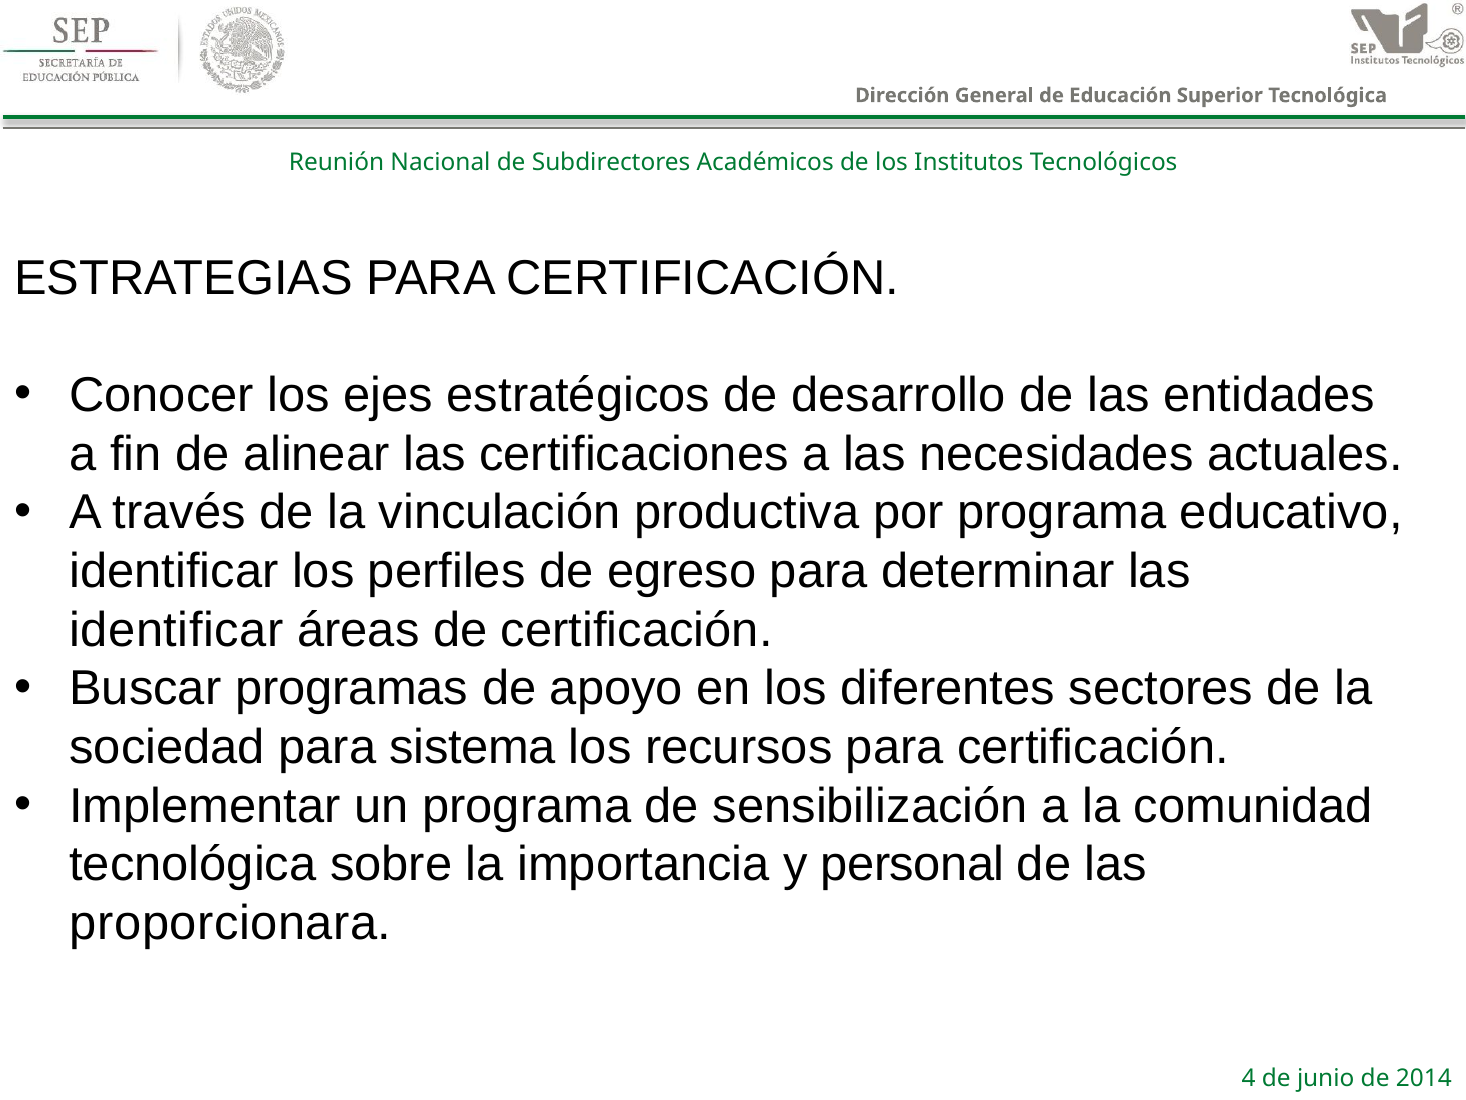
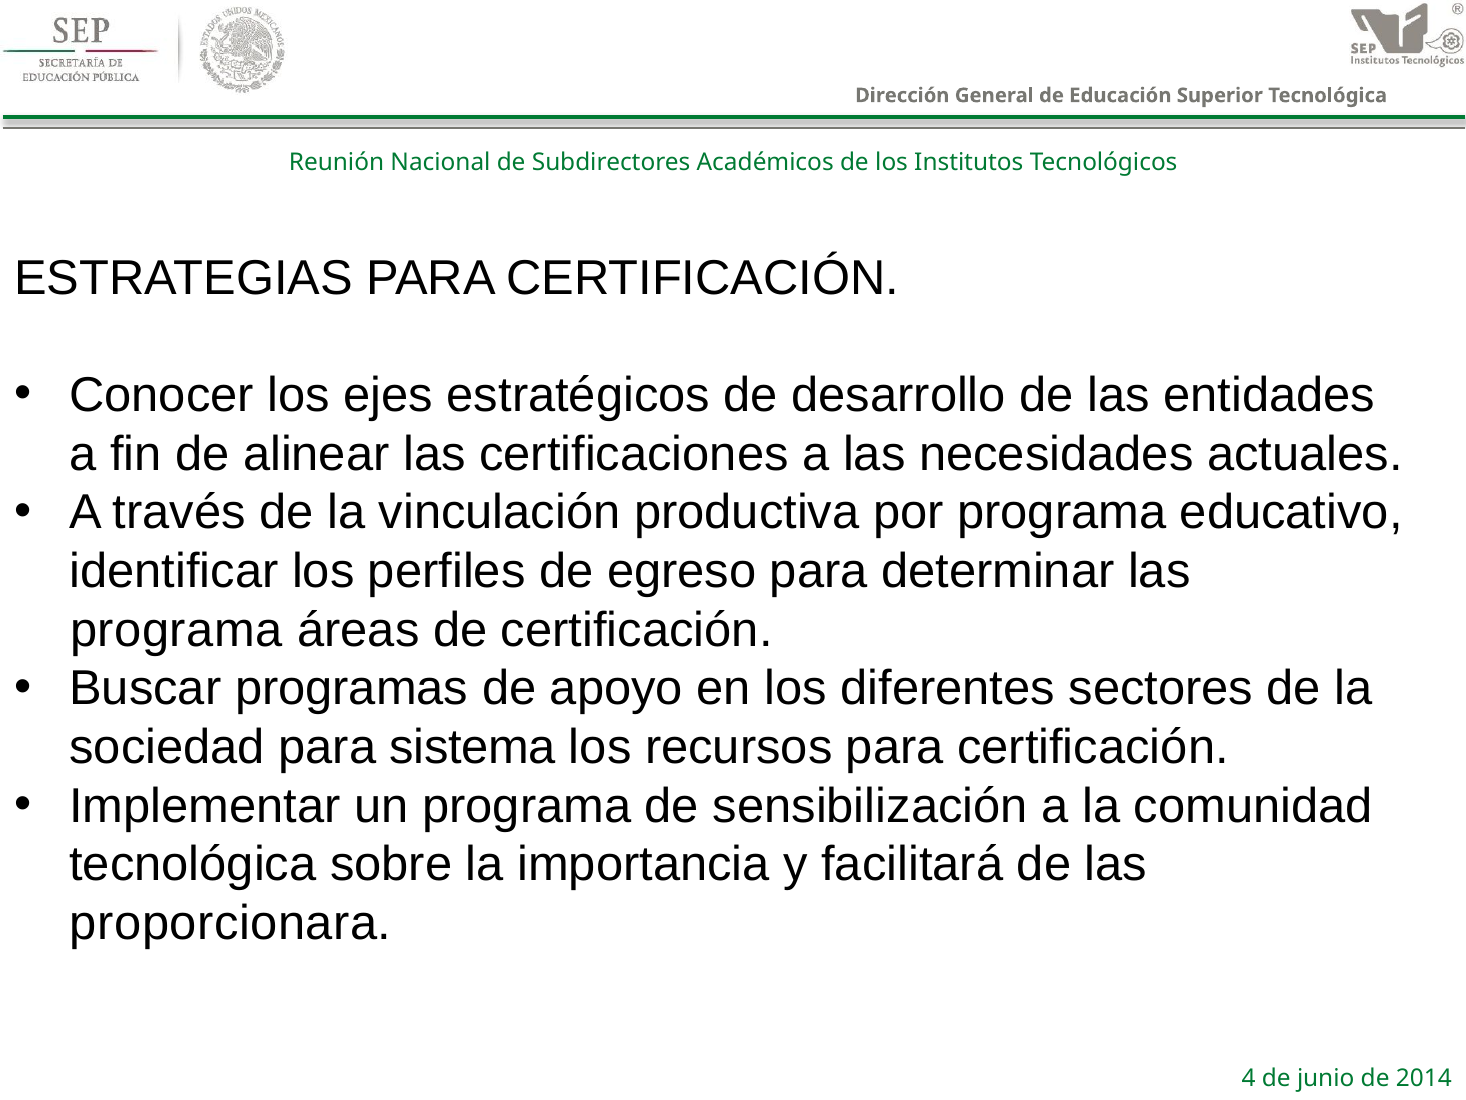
identificar: identificar -> programa (176, 630)
personal: personal -> facilitará (912, 864)
